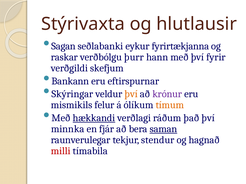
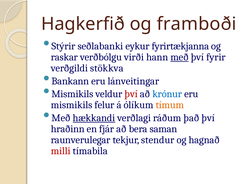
Stýrivaxta: Stýrivaxta -> Hagkerfið (83, 24)
hlutlausir: hlutlausir -> framboði (197, 24)
Sagan: Sagan -> Stýrir (63, 46)
þurr: þurr -> virði (134, 57)
með underline: none -> present (180, 57)
skefjum: skefjum -> stökkva (107, 68)
eftirspurnar: eftirspurnar -> lánveitingar (133, 81)
Skýringar: Skýringar -> Mismikils (72, 94)
því colour: orange -> red (131, 94)
krónur colour: purple -> blue (167, 94)
minnka: minnka -> hraðinn (68, 129)
saman underline: present -> none (163, 129)
